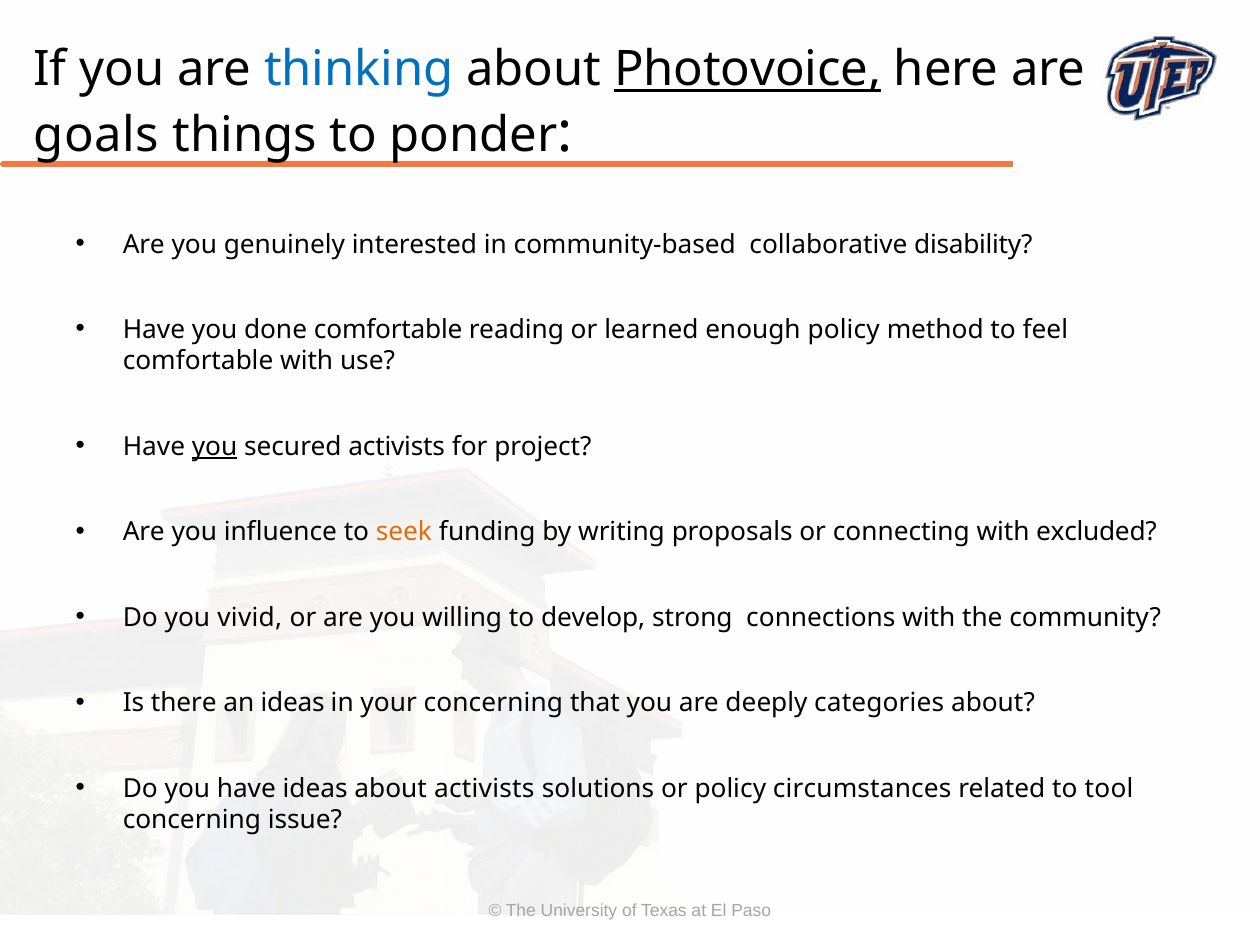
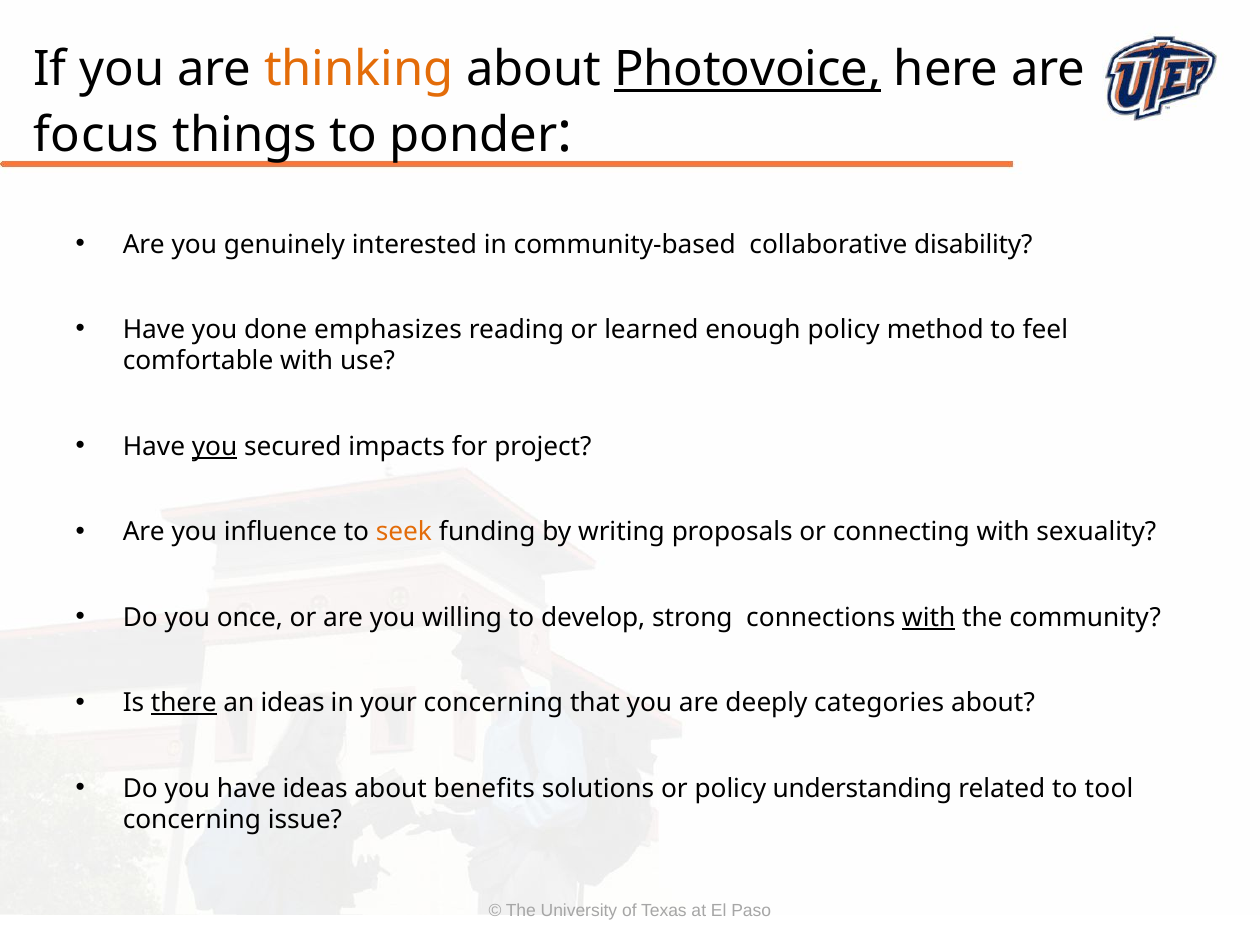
thinking colour: blue -> orange (359, 69)
goals: goals -> focus (97, 135)
done comfortable: comfortable -> emphasizes (388, 330)
secured activists: activists -> impacts (397, 447)
excluded: excluded -> sexuality (1096, 532)
vivid: vivid -> once (250, 618)
with underline: none -> present (929, 618)
there underline: none -> present (184, 703)
about activists: activists -> benefits (484, 788)
circumstances: circumstances -> understanding (862, 788)
